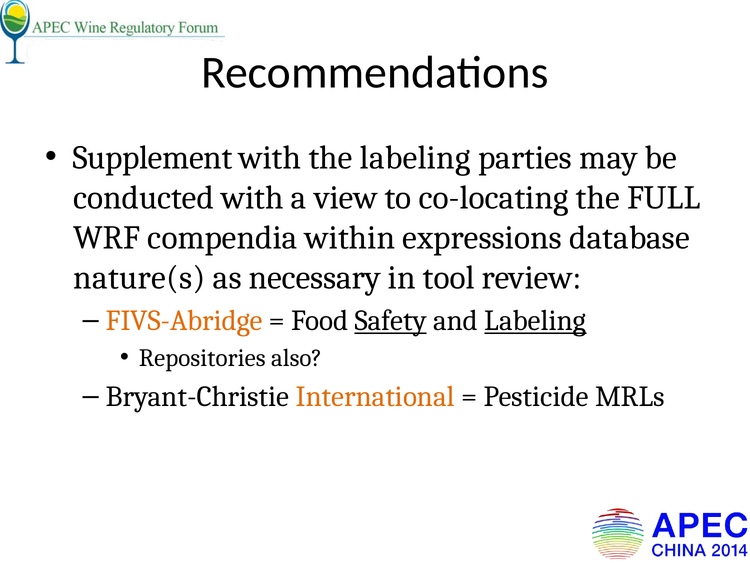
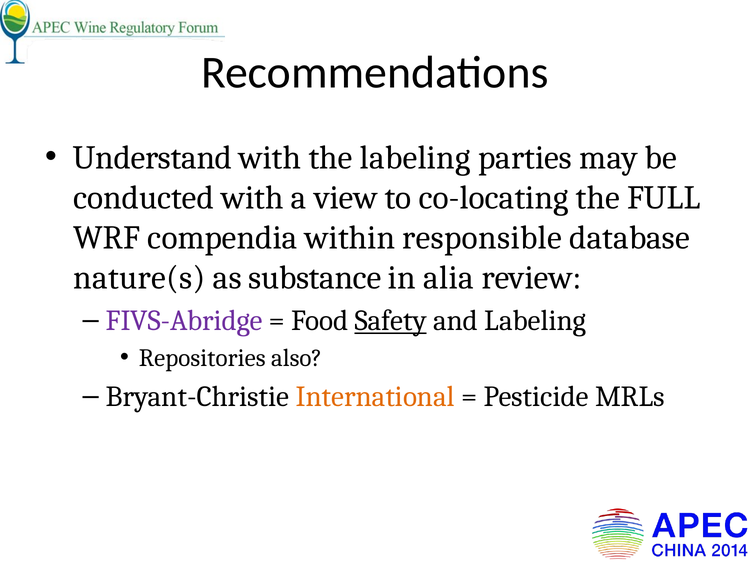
Supplement: Supplement -> Understand (152, 157)
expressions: expressions -> responsible (482, 237)
necessary: necessary -> substance (315, 277)
tool: tool -> alia (449, 277)
FIVS-Abridge colour: orange -> purple (184, 320)
Labeling underline: present -> none (535, 320)
